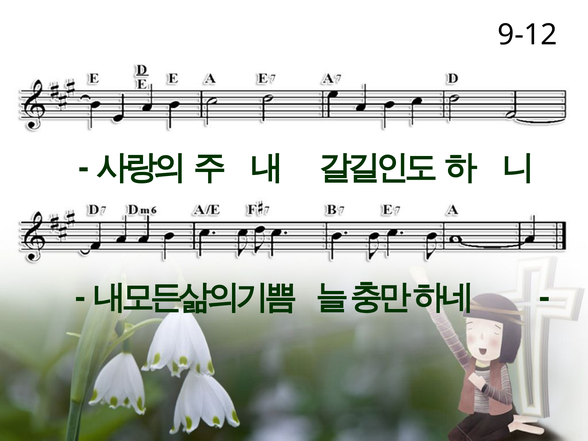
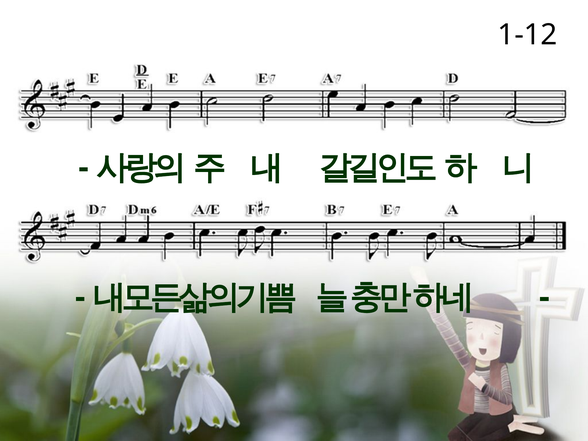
9-12: 9-12 -> 1-12 (528, 35)
